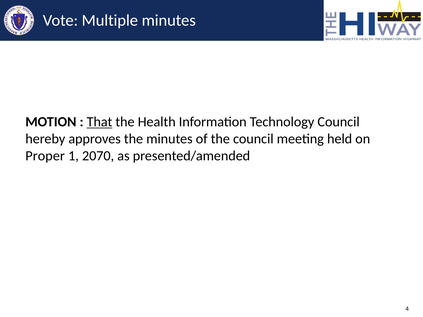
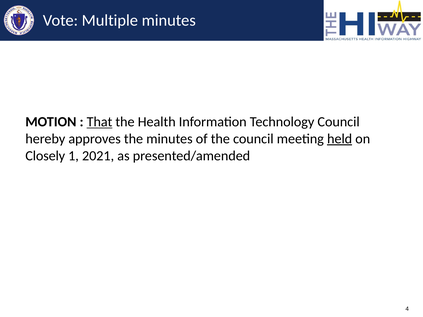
held underline: none -> present (340, 139)
Proper: Proper -> Closely (45, 156)
2070: 2070 -> 2021 (98, 156)
